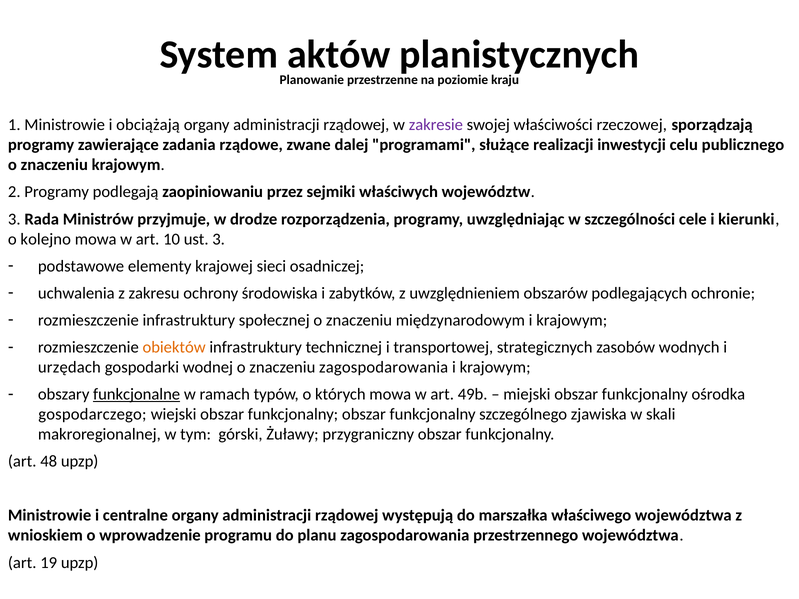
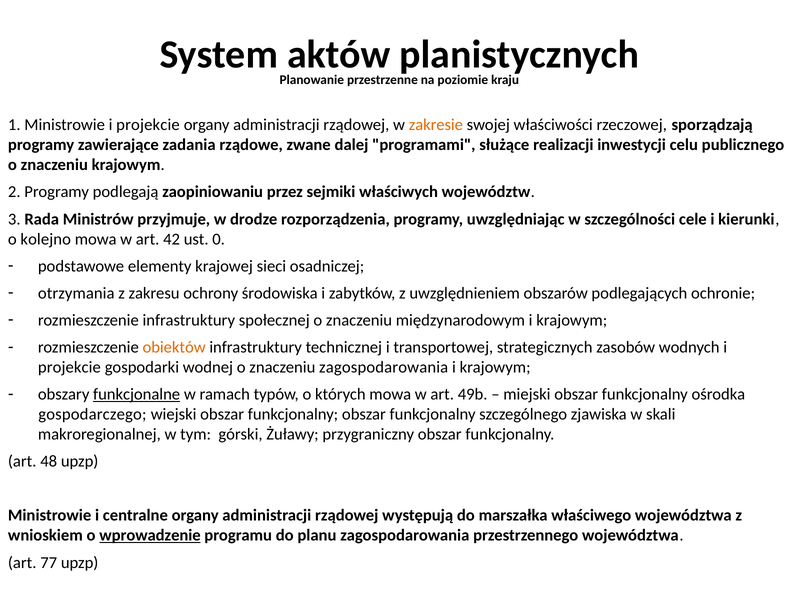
Ministrowie i obciążają: obciążają -> projekcie (148, 125)
zakresie colour: purple -> orange (436, 125)
10: 10 -> 42 (172, 239)
ust 3: 3 -> 0 (219, 239)
uchwalenia: uchwalenia -> otrzymania (76, 293)
urzędach: urzędach -> projekcie (69, 367)
wprowadzenie underline: none -> present (150, 536)
19: 19 -> 77 (49, 563)
